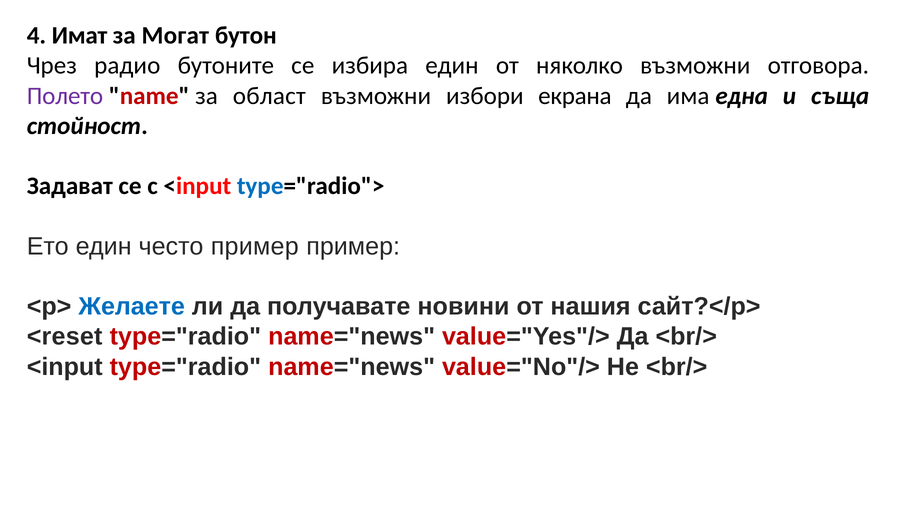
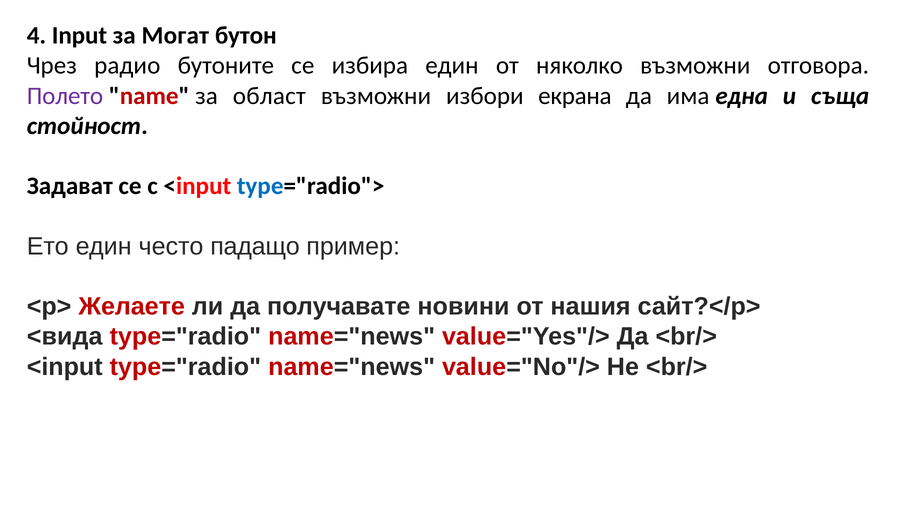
Имат: Имат -> Input (79, 36)
често пример: пример -> падащо (255, 246)
Желаете colour: blue -> red (132, 307)
<reset: <reset -> <вида (65, 337)
